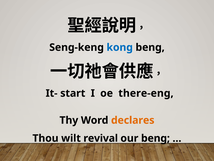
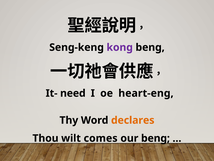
kong colour: blue -> purple (120, 47)
start: start -> need (73, 93)
there-eng: there-eng -> heart-eng (146, 93)
revival: revival -> comes (101, 138)
